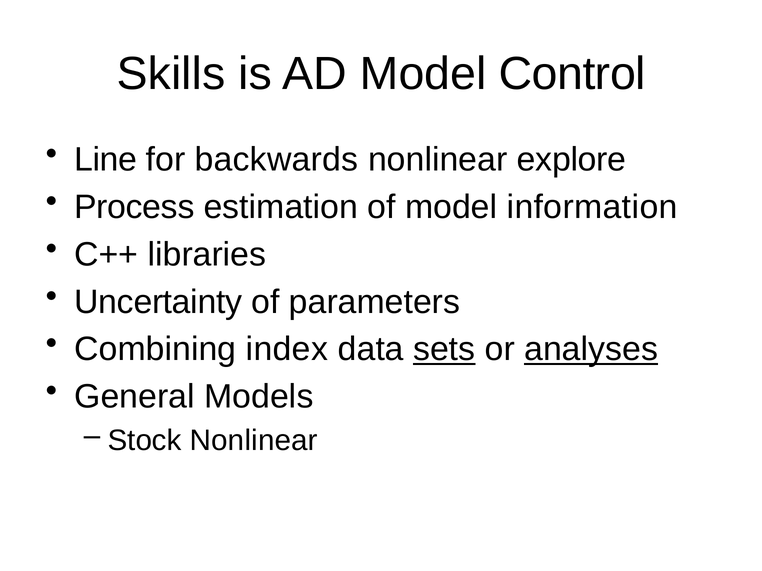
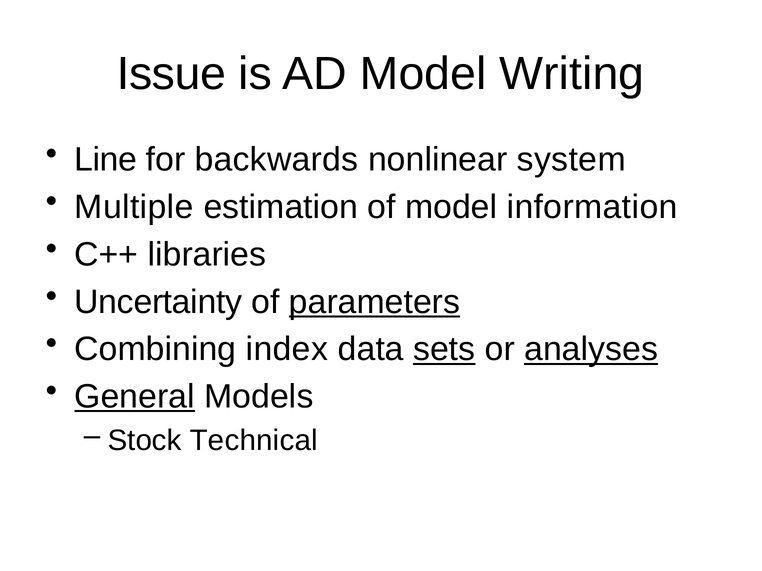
Skills: Skills -> Issue (171, 74)
Control: Control -> Writing (572, 74)
explore: explore -> system (571, 160)
Process: Process -> Multiple (134, 207)
parameters underline: none -> present (375, 302)
General underline: none -> present (135, 397)
Stock Nonlinear: Nonlinear -> Technical (254, 441)
